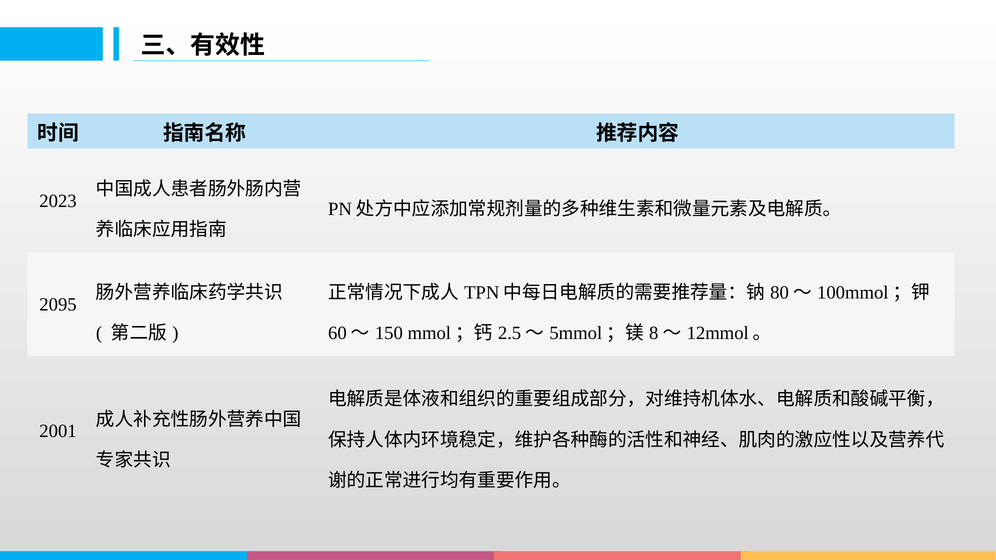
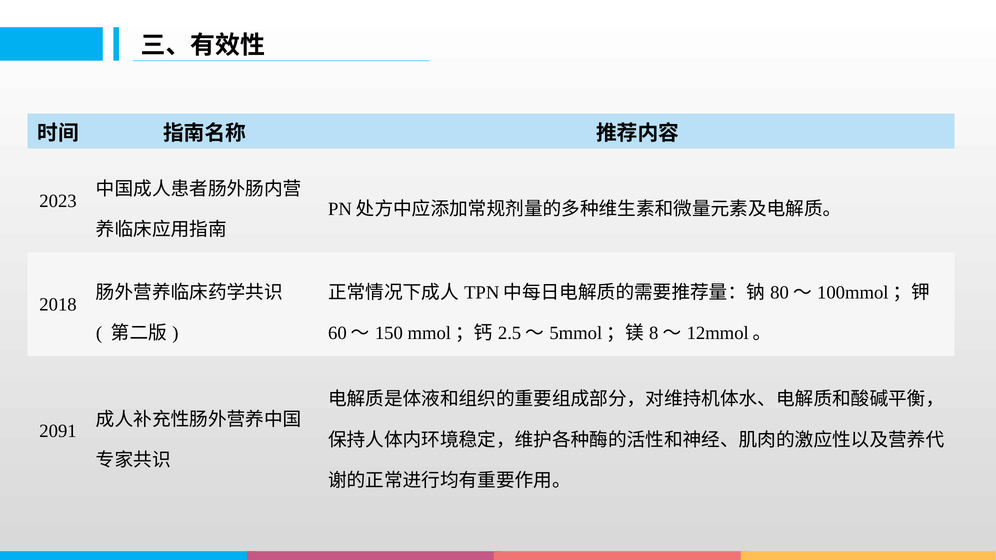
2095: 2095 -> 2018 (58, 305)
2001: 2001 -> 2091 (58, 431)
